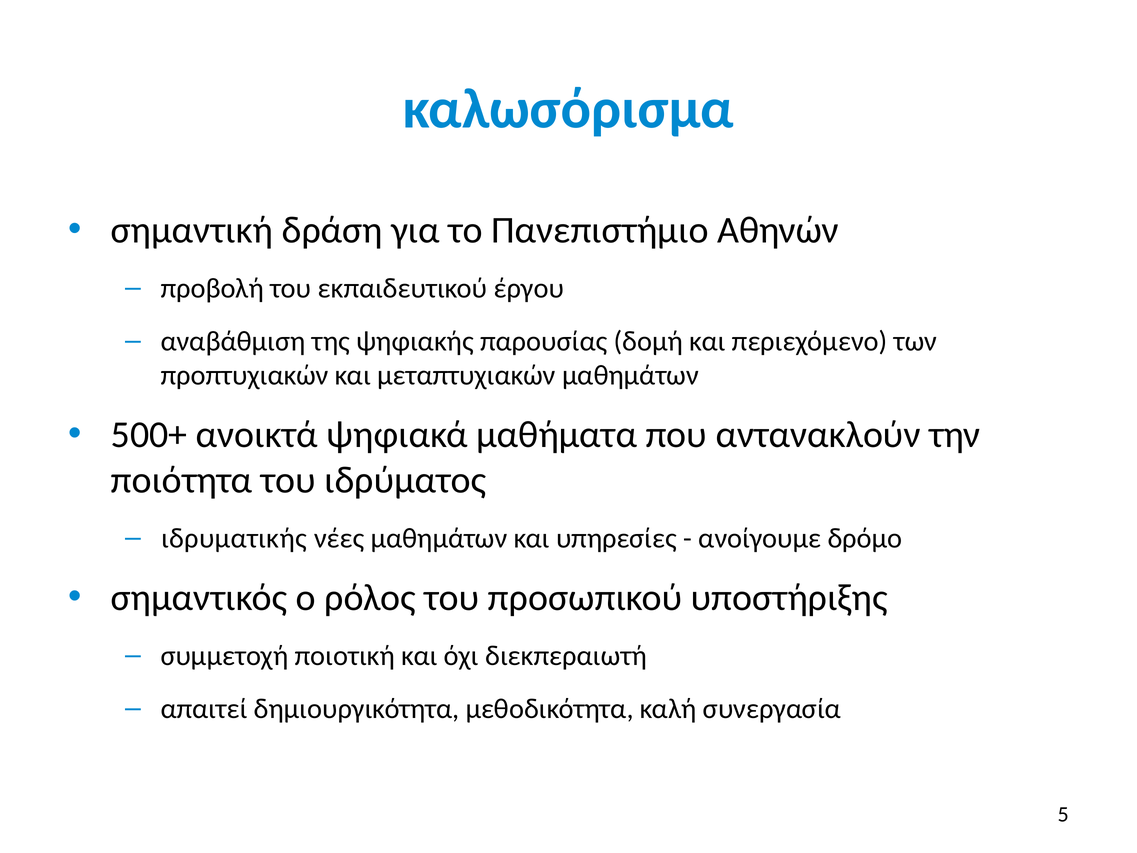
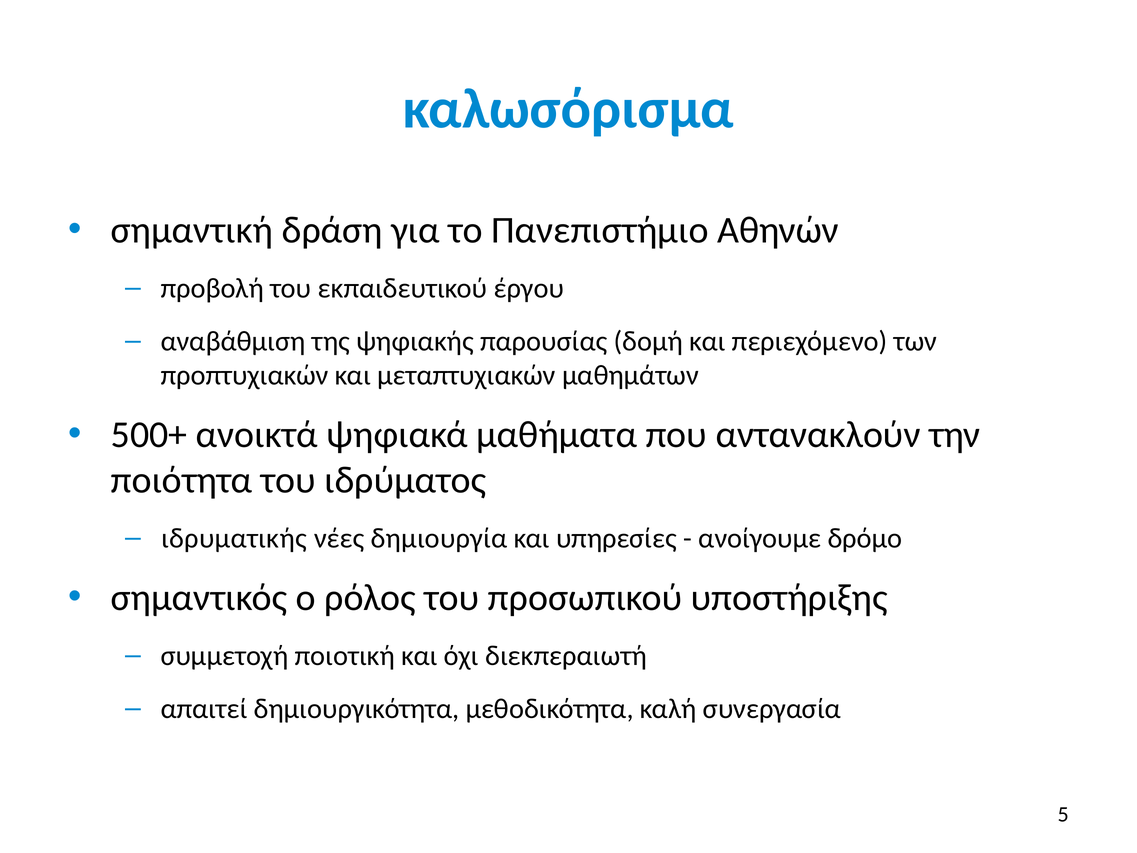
νέες μαθημάτων: μαθημάτων -> δημιουργία (439, 538)
